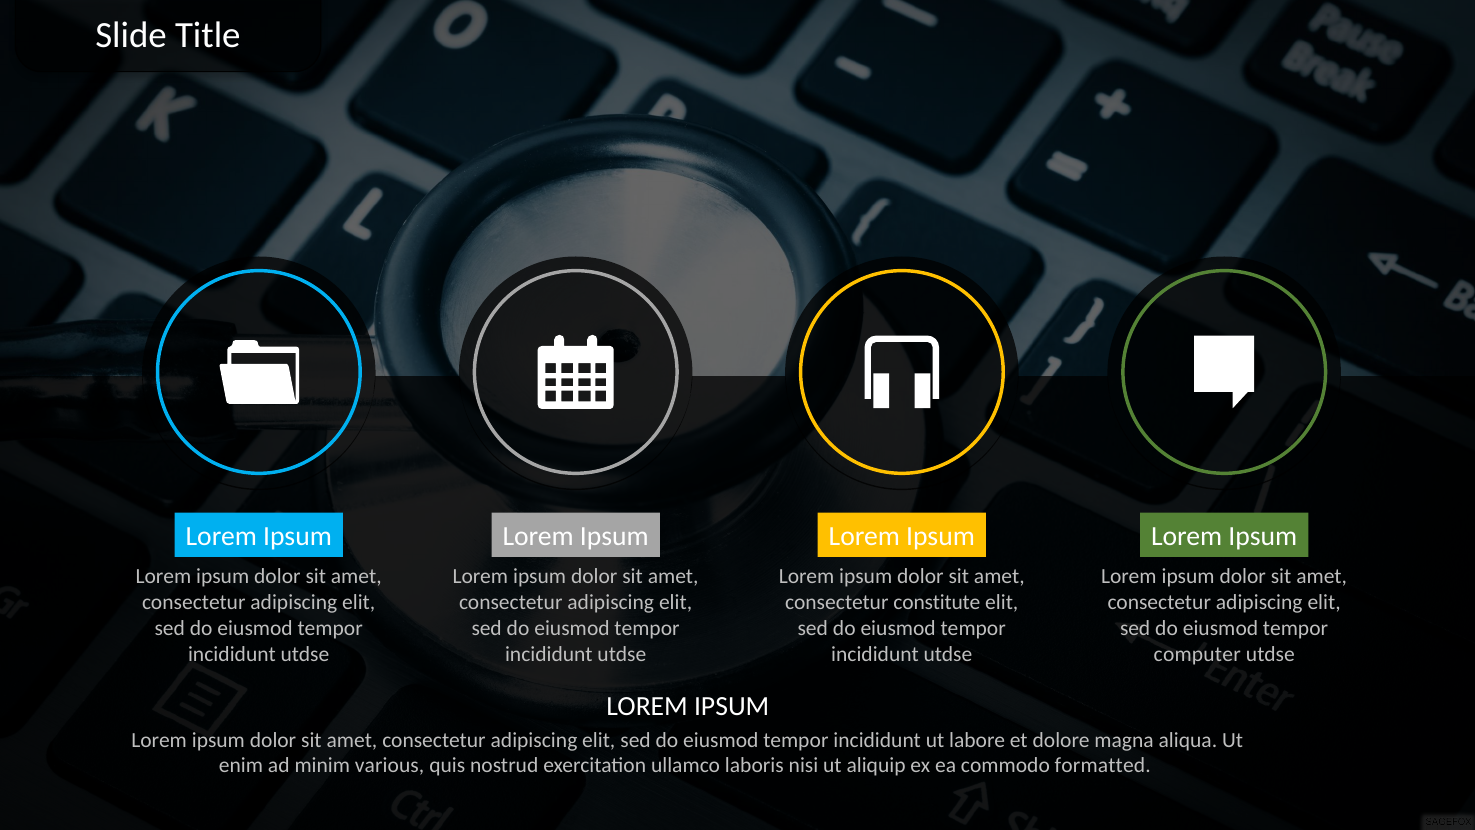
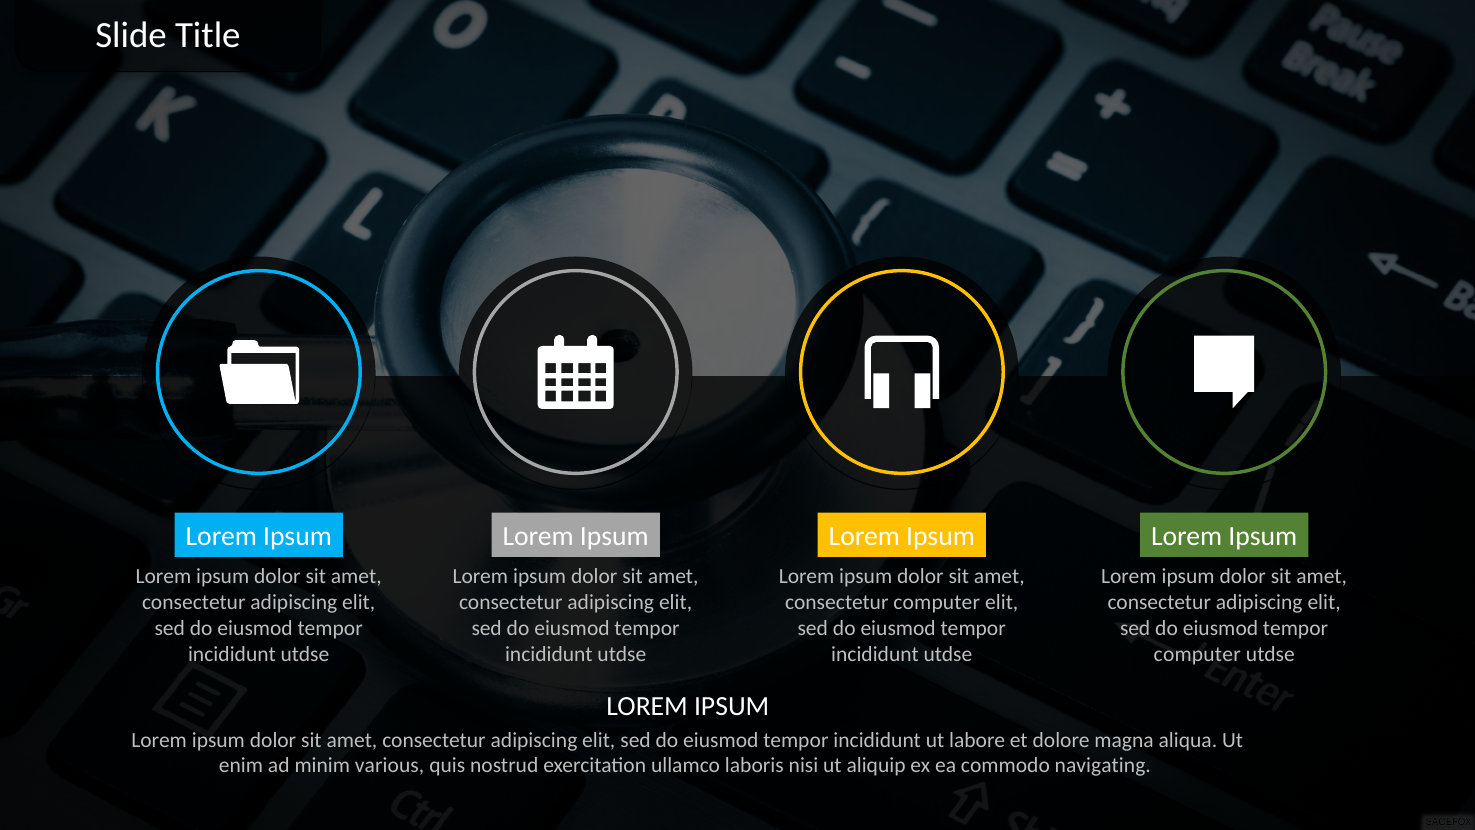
consectetur constitute: constitute -> computer (937, 602)
formatted: formatted -> navigating (1103, 766)
